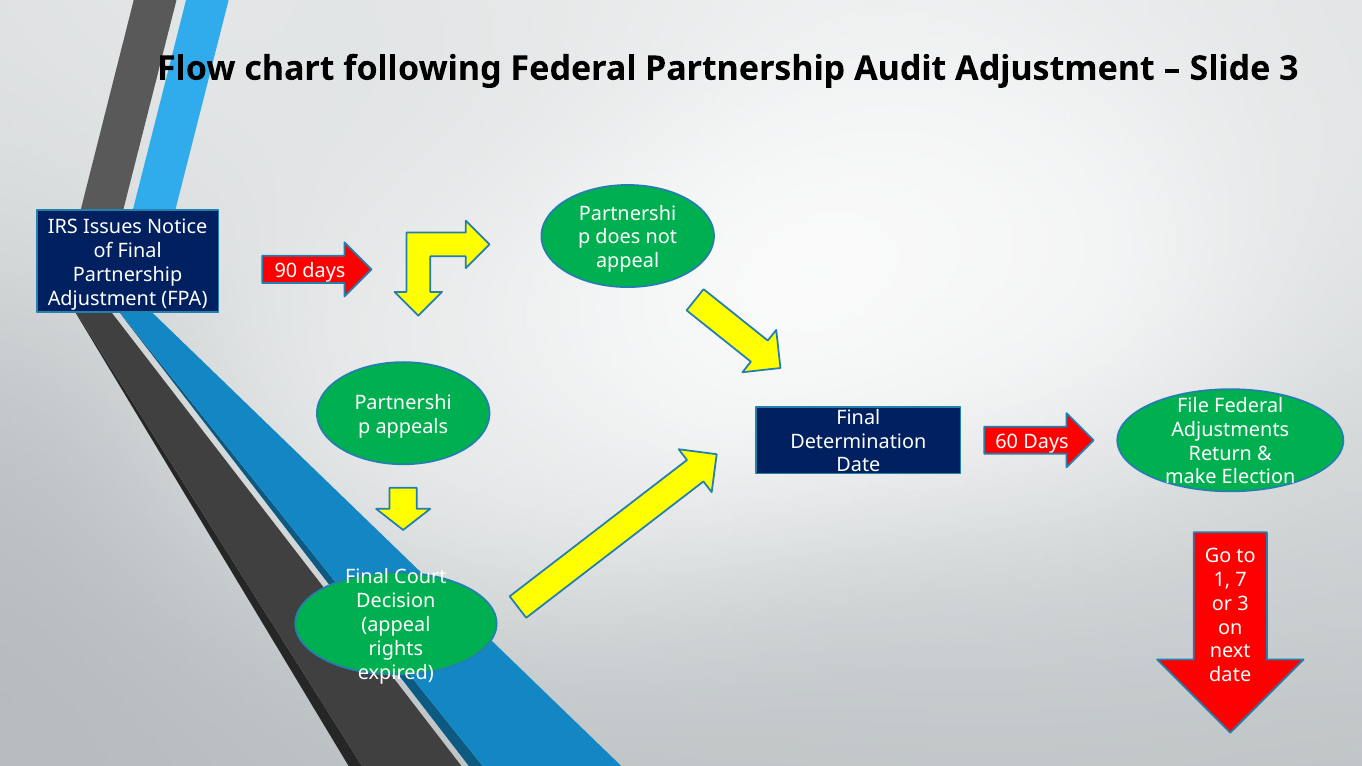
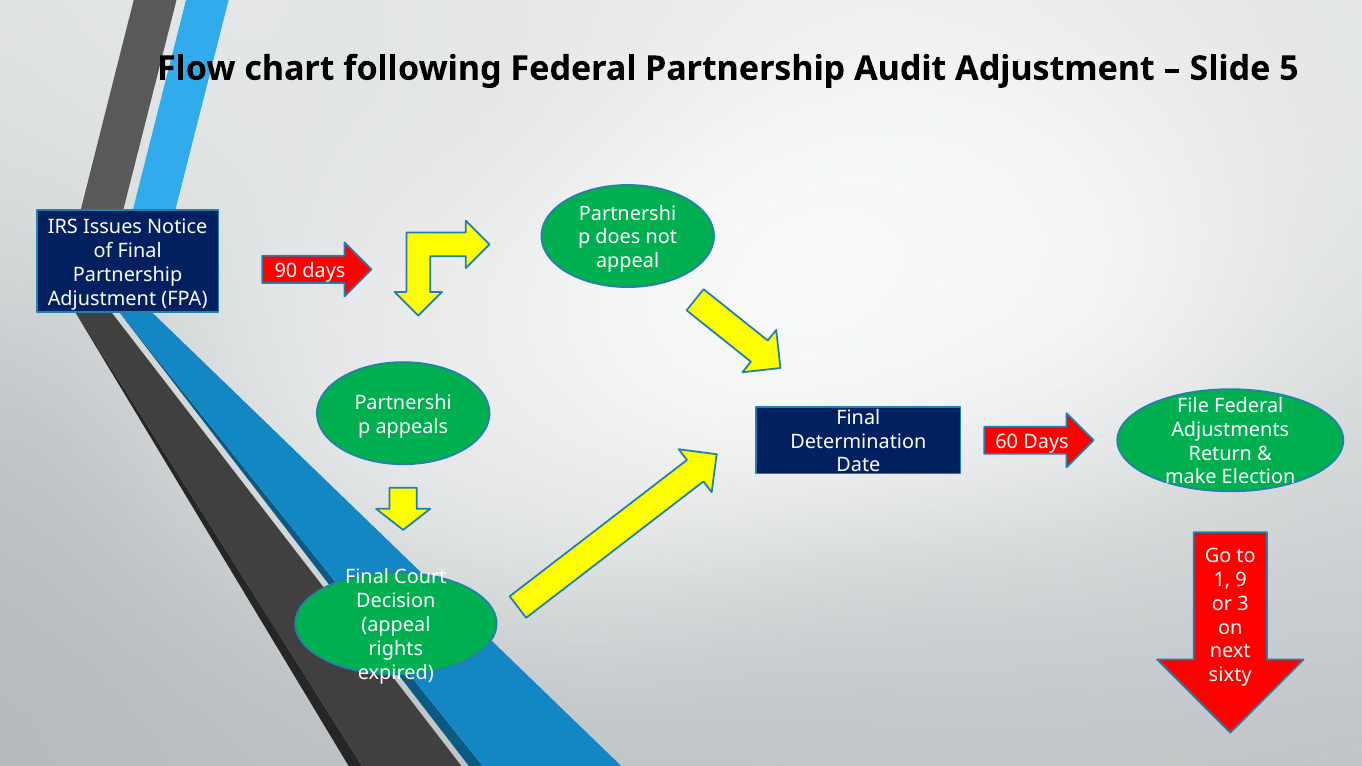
Slide 3: 3 -> 5 (1289, 69)
7: 7 -> 9 (1241, 580)
date: date -> sixty (1230, 675)
